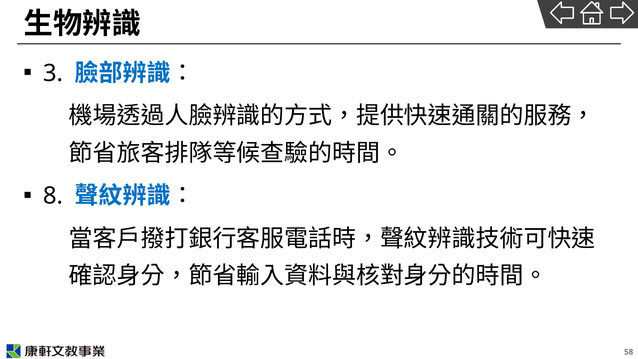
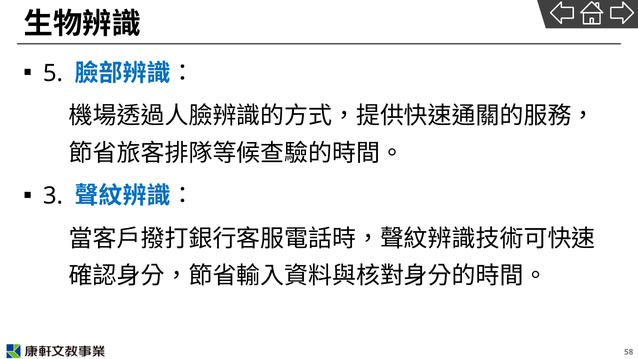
3: 3 -> 5 (53, 73)
8: 8 -> 3 (53, 196)
